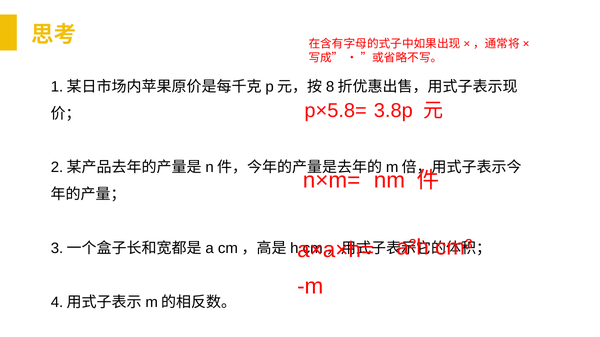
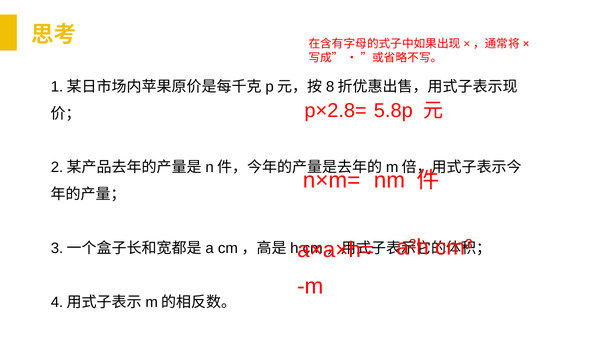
p×5.8=: p×5.8= -> p×2.8= (336, 111)
3.8p: 3.8p -> 5.8p (393, 111)
